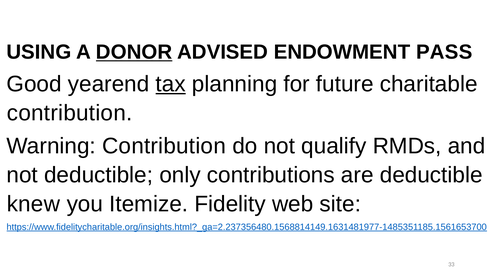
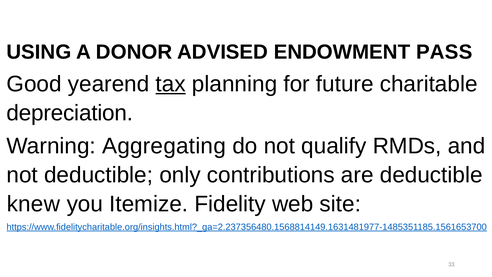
DONOR underline: present -> none (134, 52)
contribution: contribution -> depreciation (70, 113)
Warning Contribution: Contribution -> Aggregating (164, 146)
